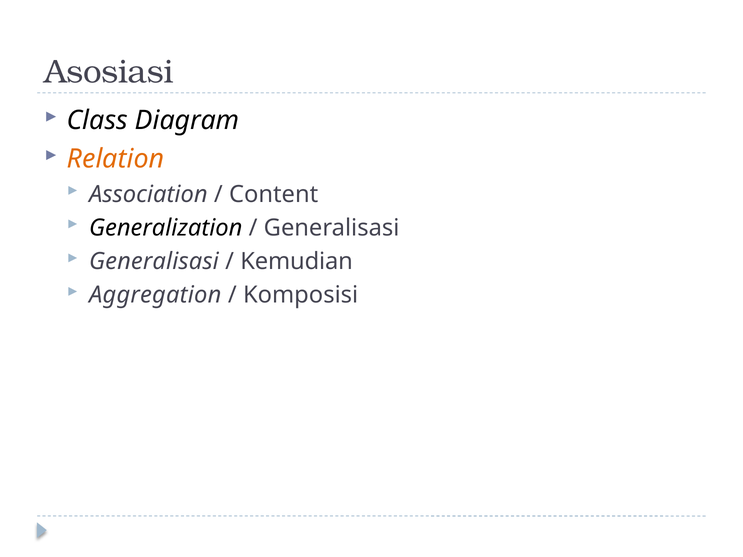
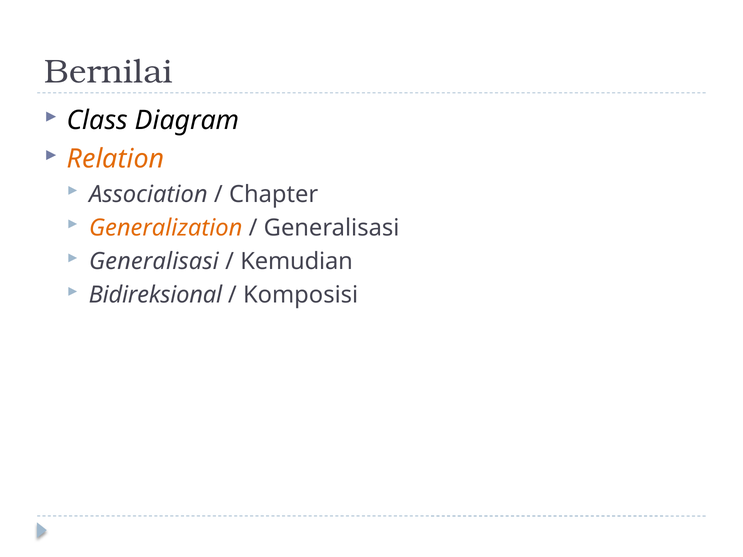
Asosiasi: Asosiasi -> Bernilai (109, 72)
Content: Content -> Chapter (274, 194)
Generalization colour: black -> orange (166, 228)
Aggregation: Aggregation -> Bidireksional (155, 295)
